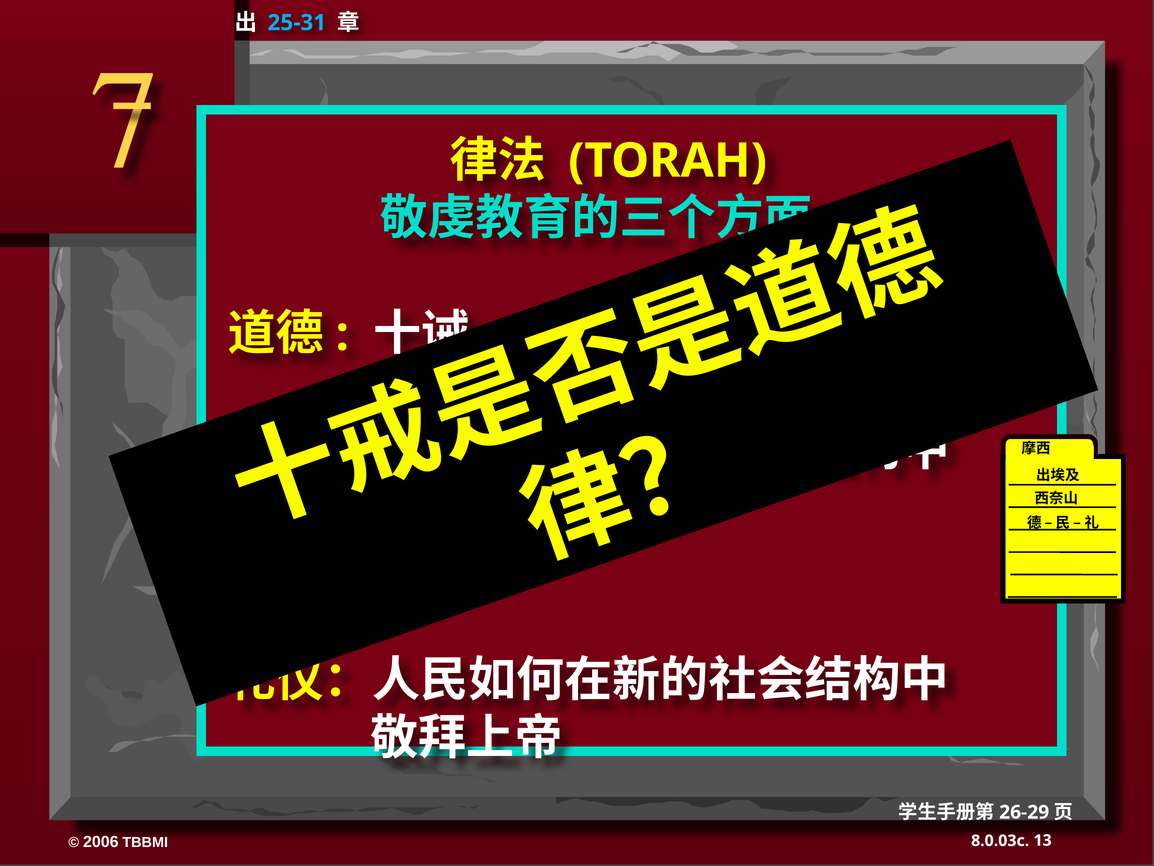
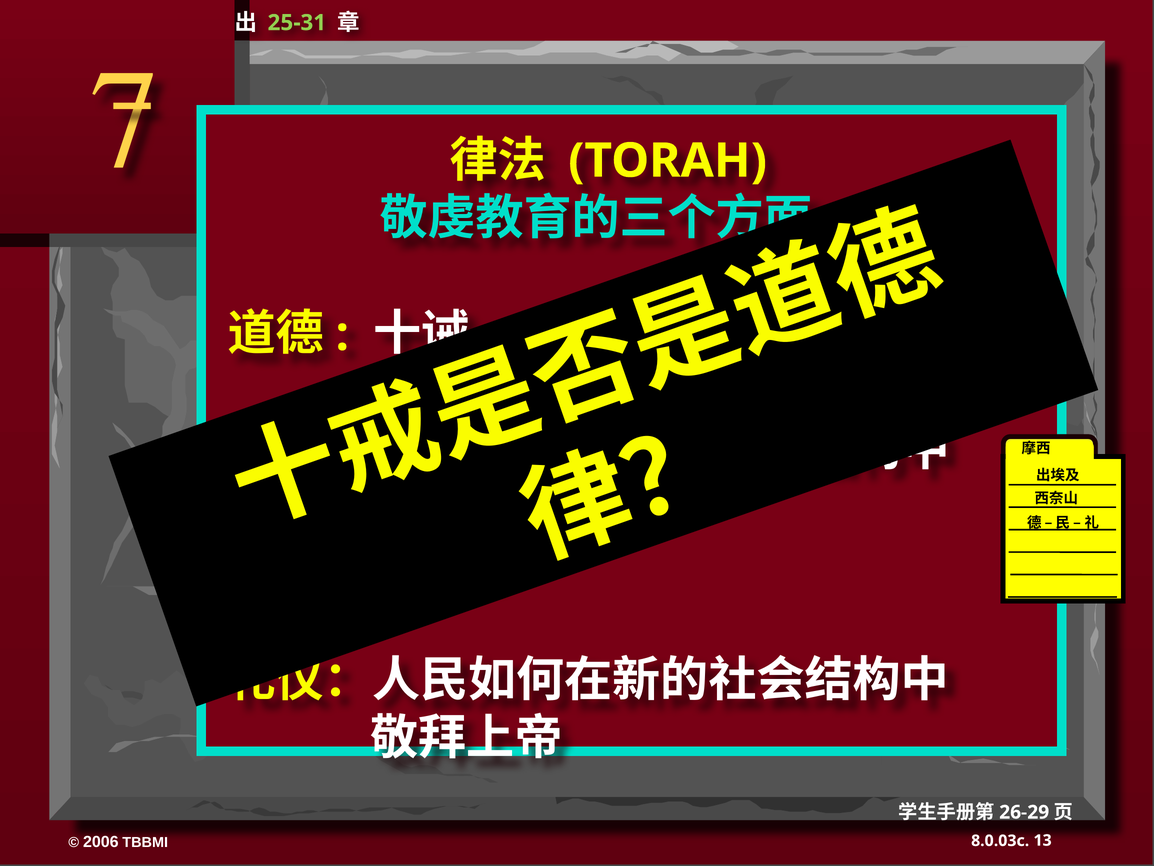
25-31 colour: light blue -> light green (297, 23)
